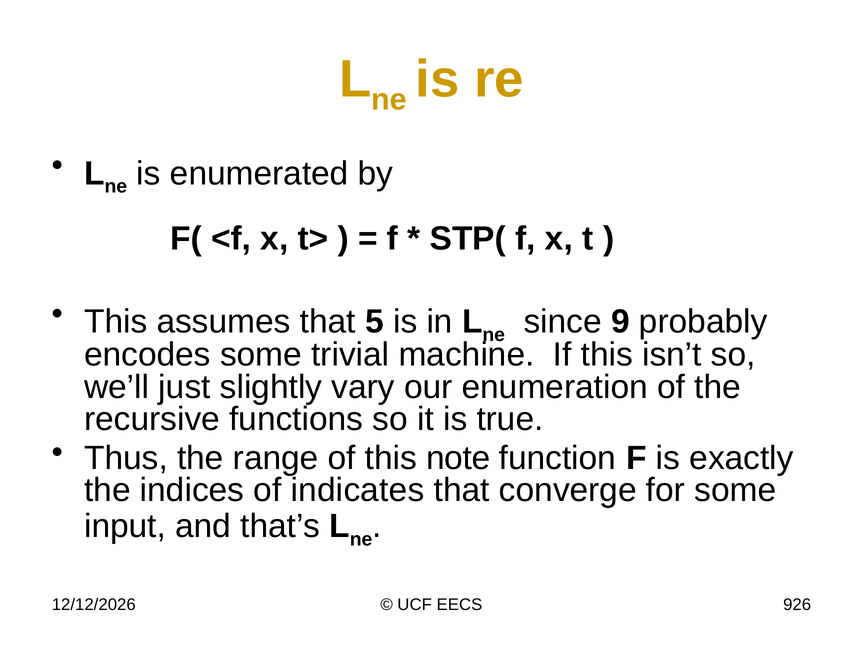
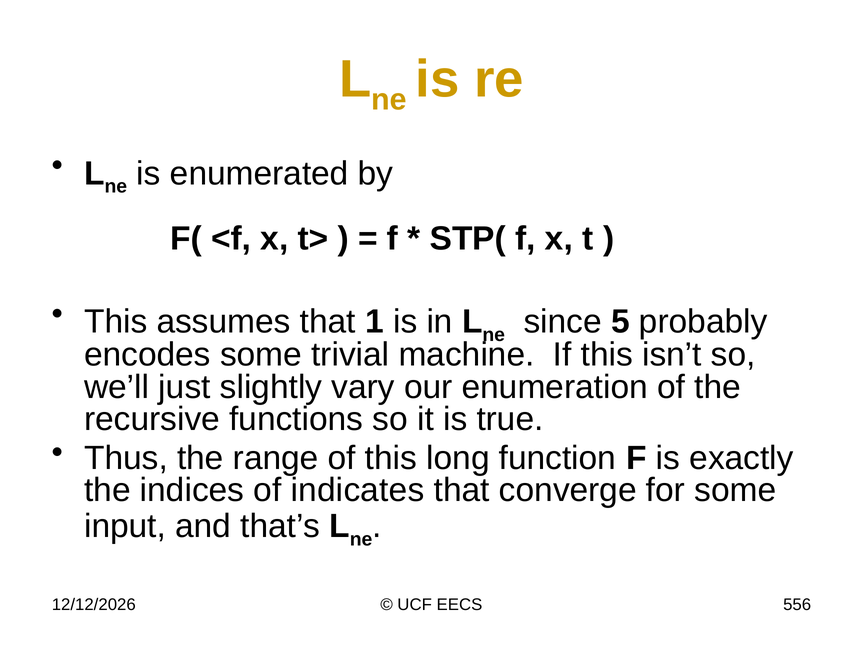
5: 5 -> 1 (375, 322)
9: 9 -> 5 (620, 322)
note: note -> long (458, 458)
926: 926 -> 556 (797, 605)
